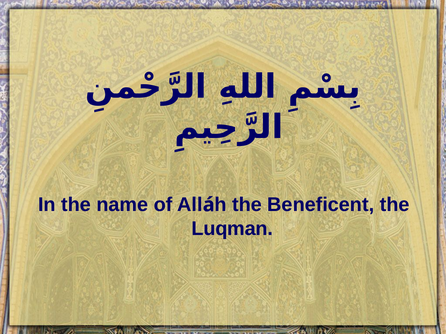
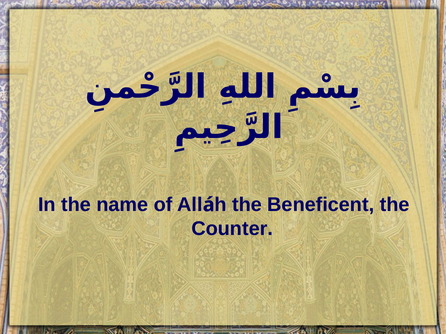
Luqman: Luqman -> Counter (232, 229)
